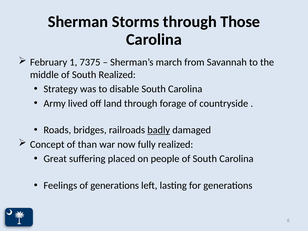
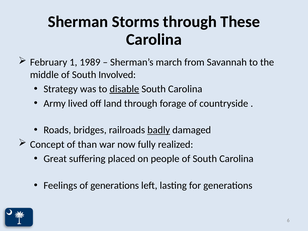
Those: Those -> These (240, 22)
7375: 7375 -> 1989 (90, 62)
South Realized: Realized -> Involved (117, 75)
disable underline: none -> present (124, 89)
